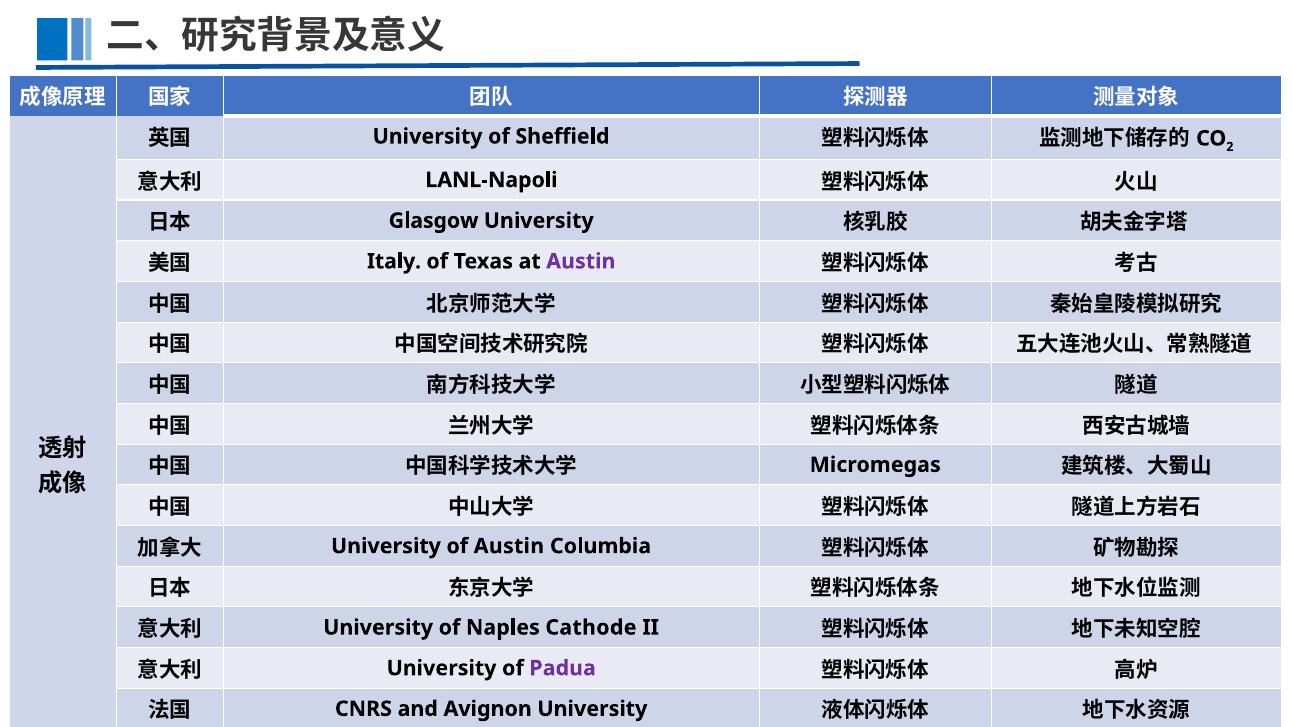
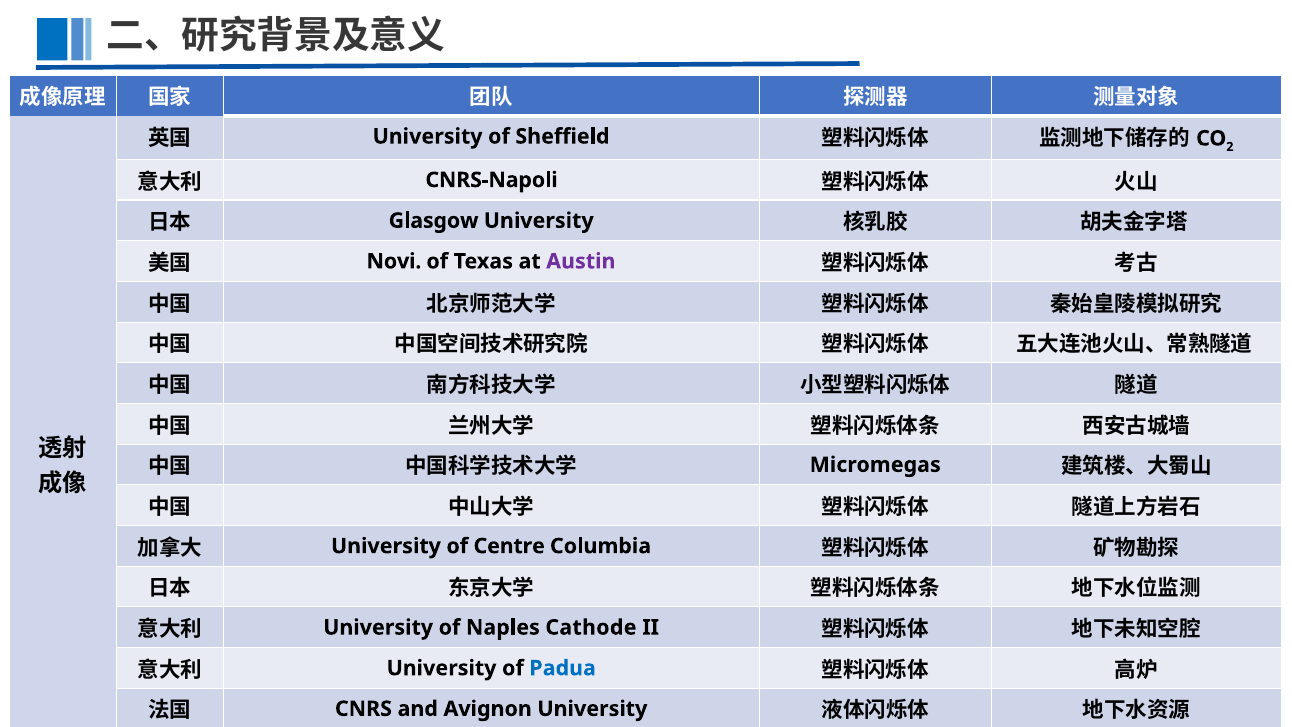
LANL-Napoli: LANL-Napoli -> CNRS-Napoli (491, 180)
Italy: Italy -> Novi (394, 261)
of Austin: Austin -> Centre (509, 546)
Padua colour: purple -> blue (563, 668)
